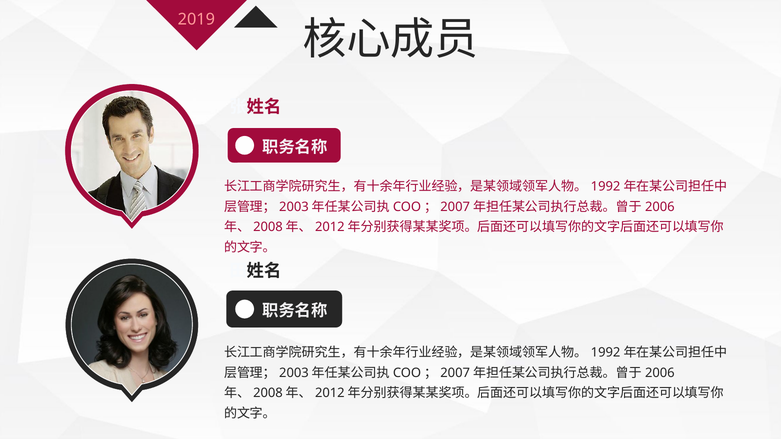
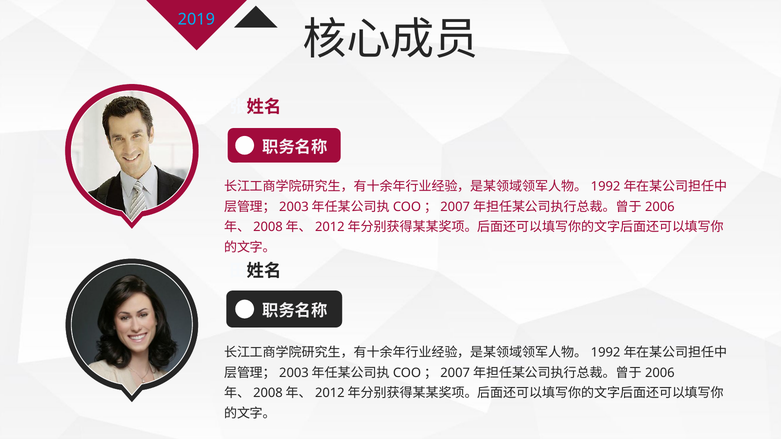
2019 colour: pink -> light blue (196, 20)
